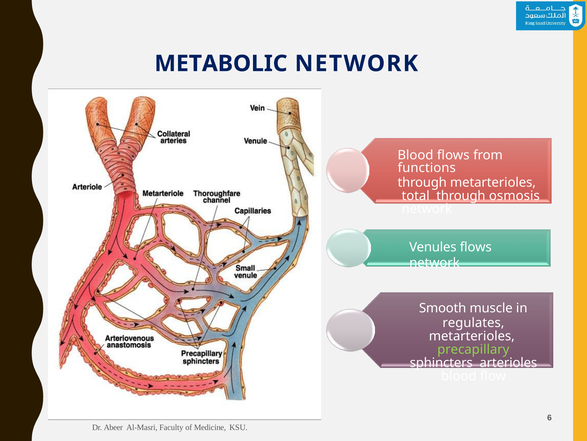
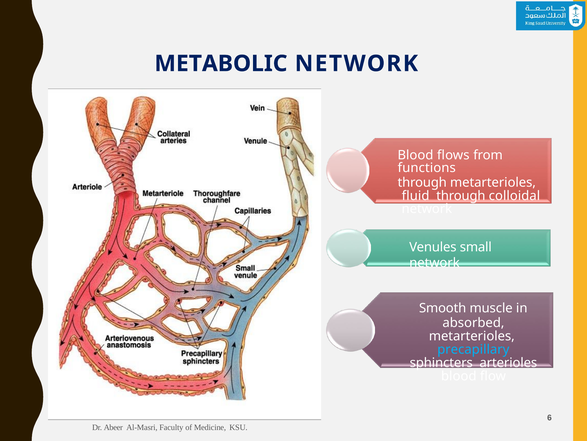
total: total -> fluid (416, 195)
osmosis: osmosis -> colloidal (514, 195)
Venules flows: flows -> small (476, 247)
regulates: regulates -> absorbed (473, 322)
precapillary colour: light green -> light blue (473, 349)
